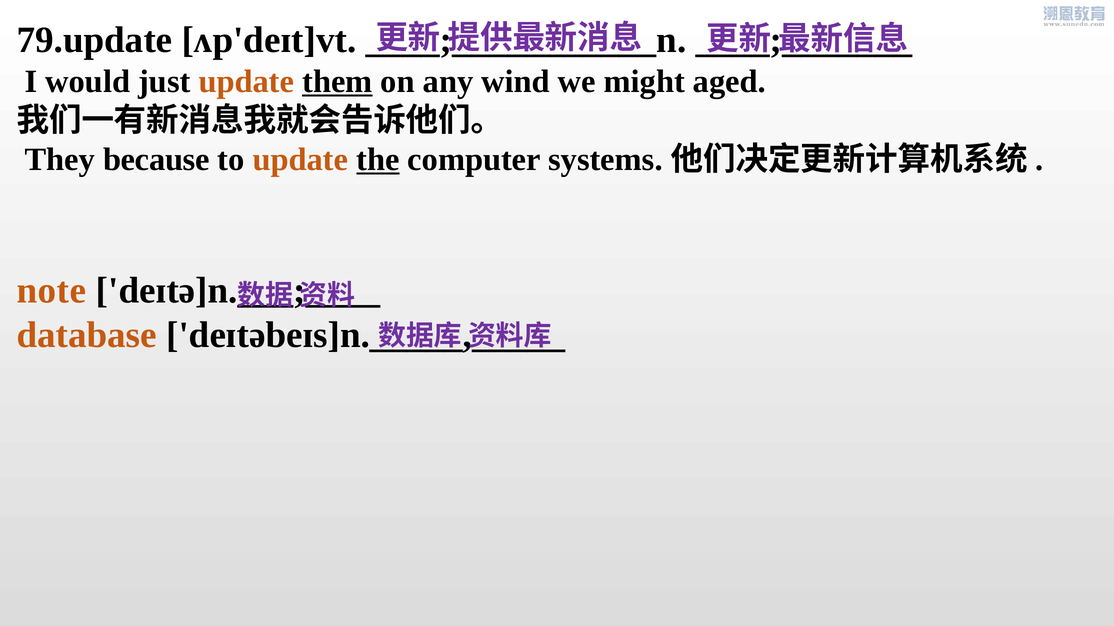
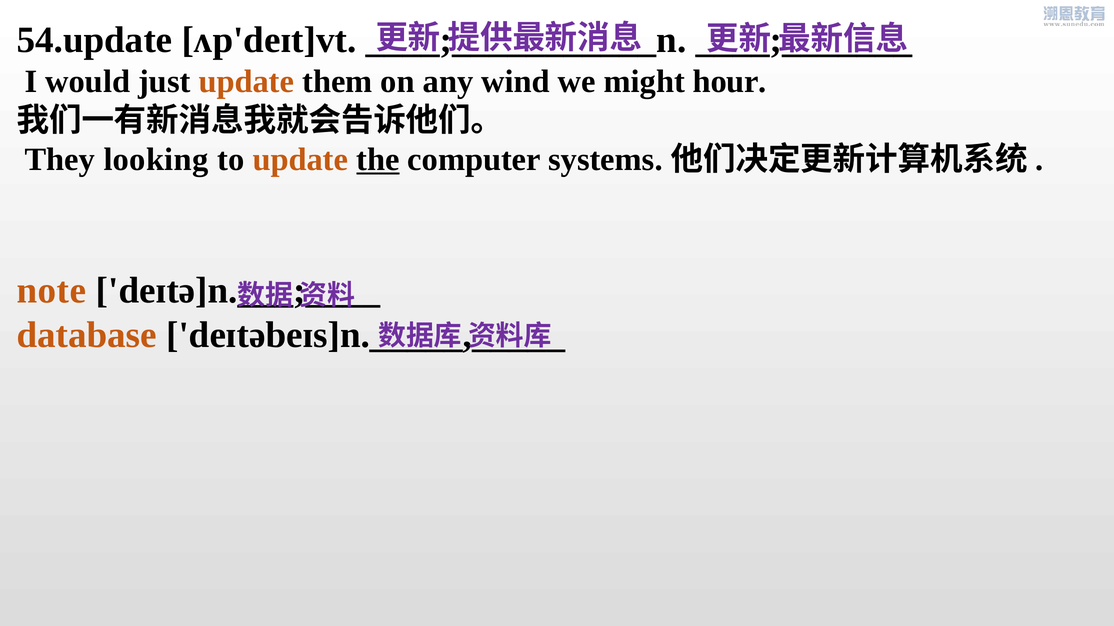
79.update: 79.update -> 54.update (94, 40)
them underline: present -> none (337, 82)
aged: aged -> hour (730, 82)
because: because -> looking (156, 160)
